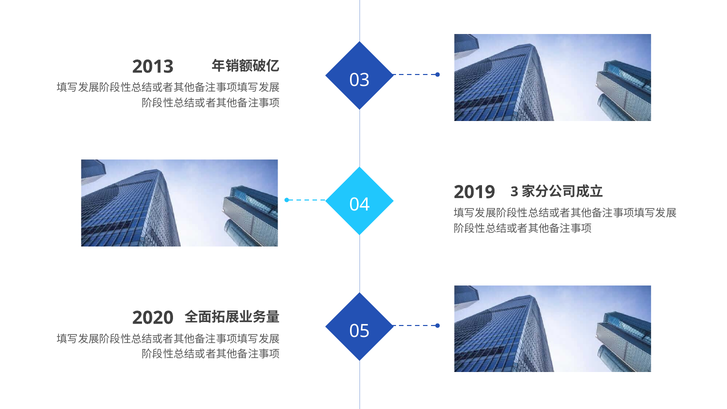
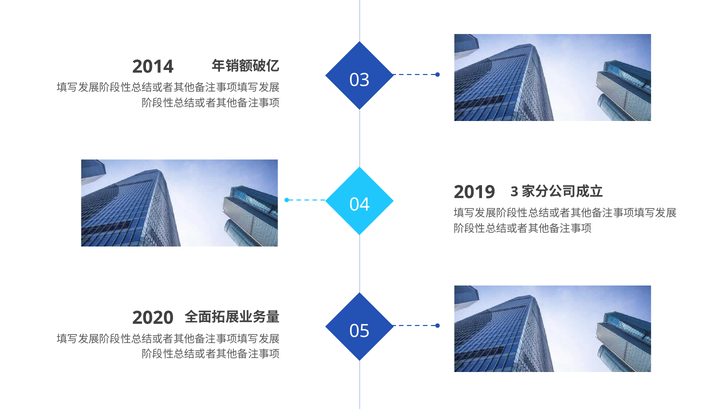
2013: 2013 -> 2014 (153, 67)
